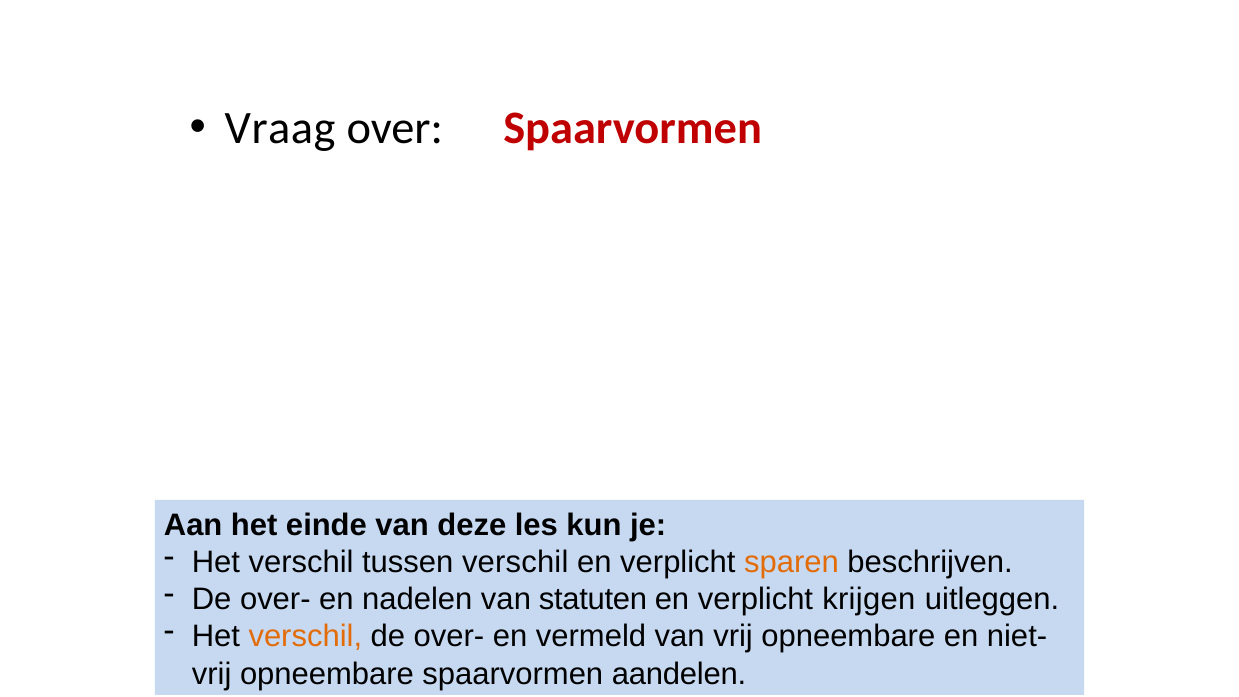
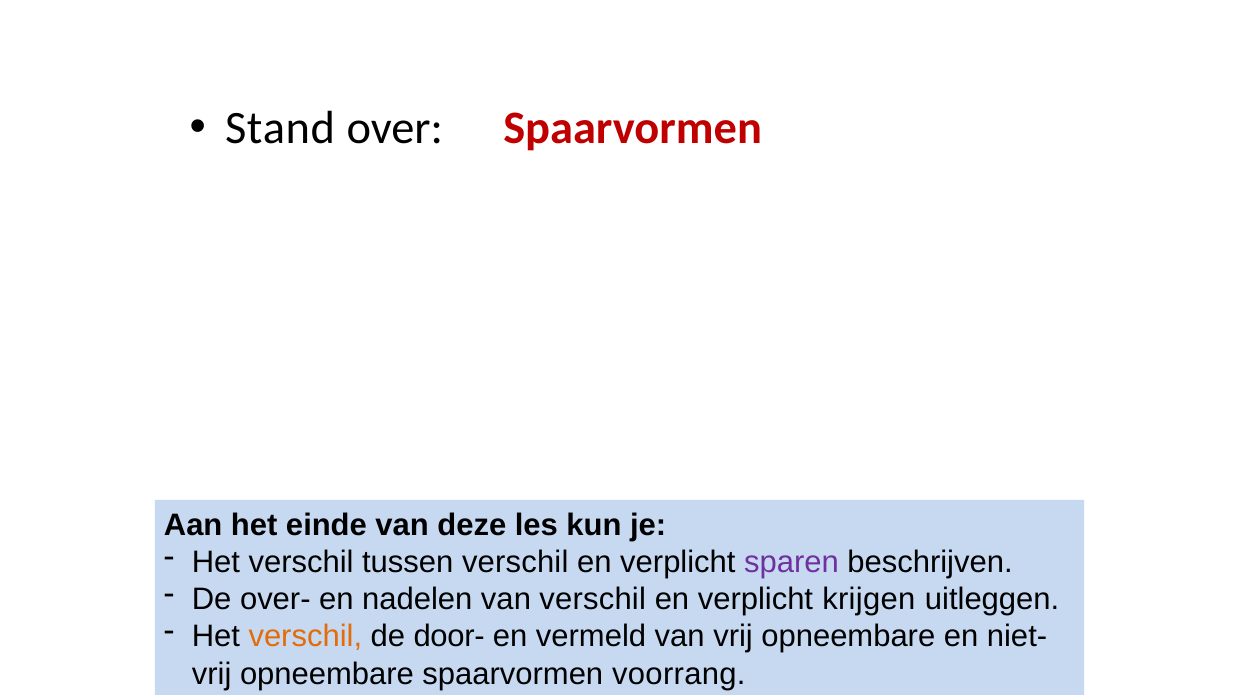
Vraag: Vraag -> Stand (280, 128)
sparen colour: orange -> purple (791, 562)
van statuten: statuten -> verschil (593, 600)
over-: over- -> door- (449, 637)
aandelen: aandelen -> voorrang (679, 674)
